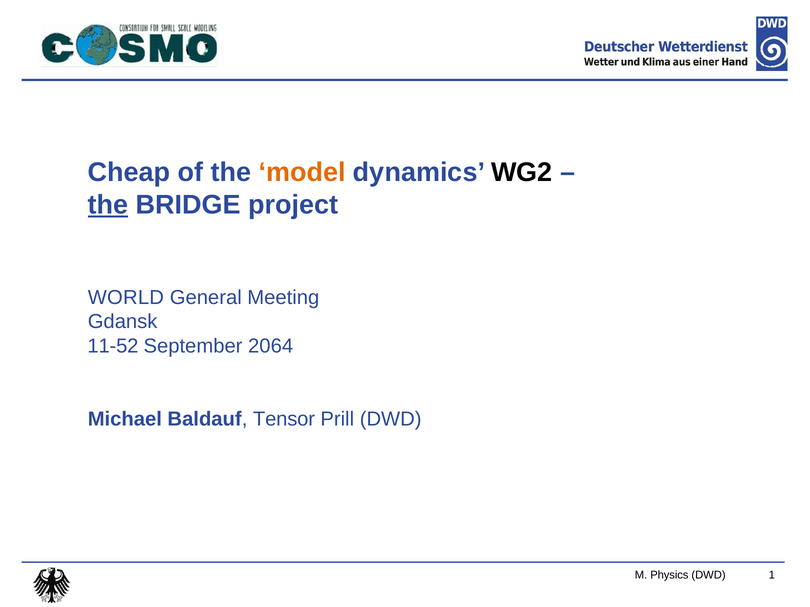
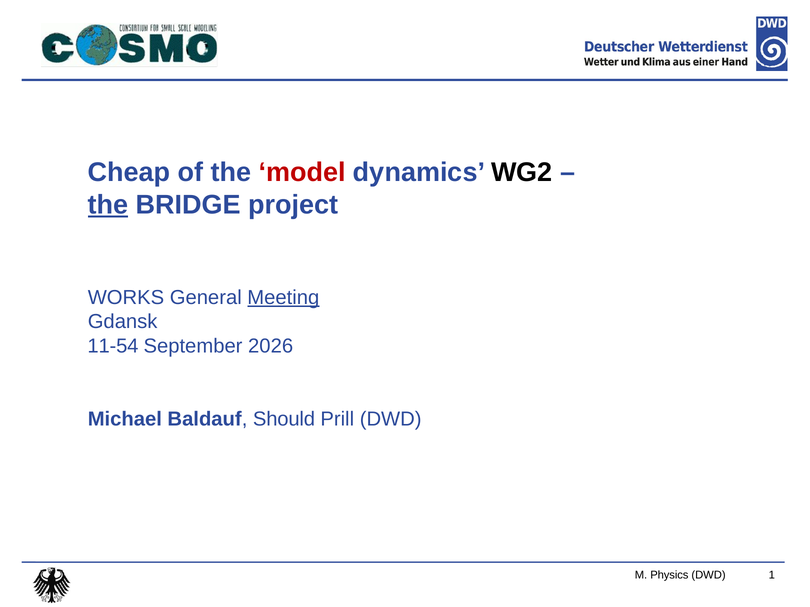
model colour: orange -> red (302, 173)
WORLD: WORLD -> WORKS (126, 298)
Meeting underline: none -> present (283, 298)
11-52: 11-52 -> 11-54 (113, 346)
2064: 2064 -> 2026 (271, 346)
Tensor: Tensor -> Should (284, 419)
